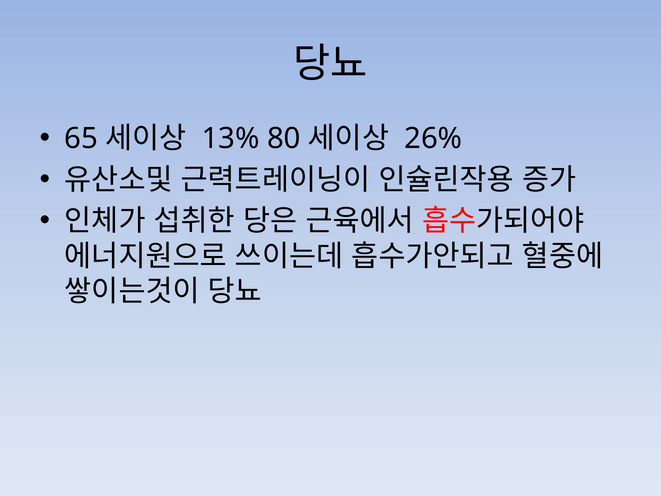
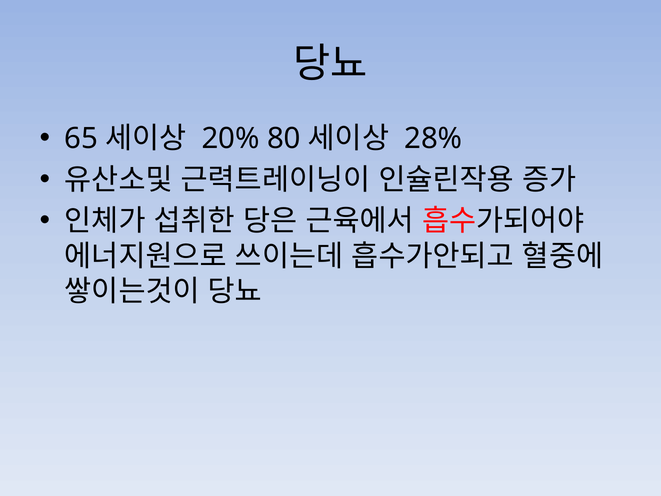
13%: 13% -> 20% (231, 139)
26%: 26% -> 28% (433, 139)
